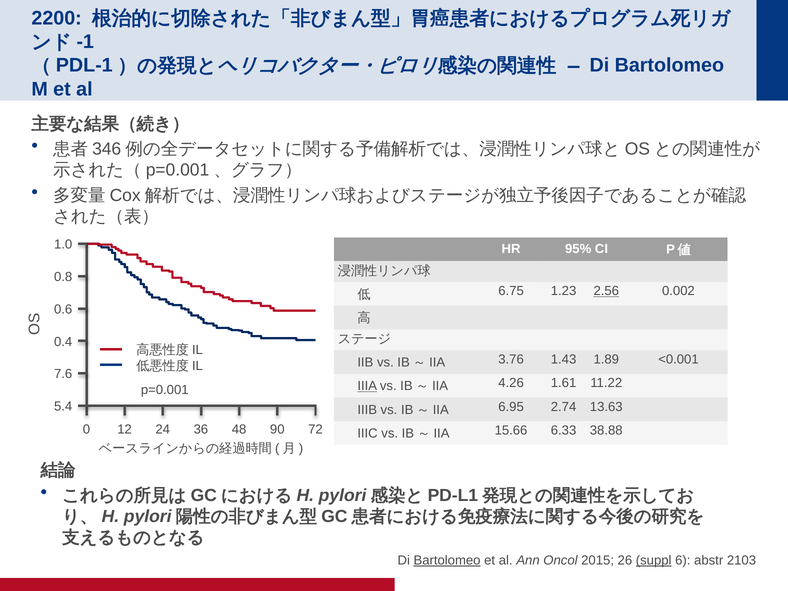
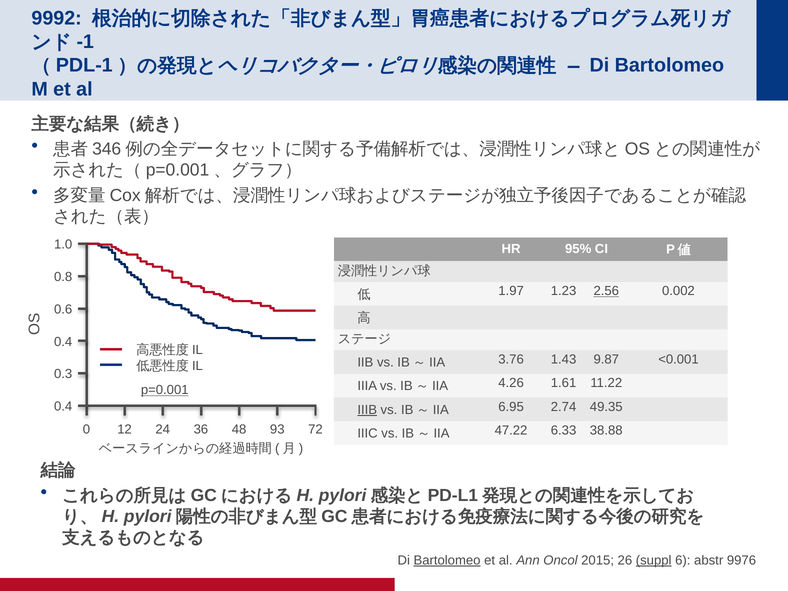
2200: 2200 -> 9992 (57, 18)
6.75: 6.75 -> 1.97 (511, 291)
1.89: 1.89 -> 9.87 (606, 359)
7.6: 7.6 -> 0.3 (63, 374)
IIIA underline: present -> none (367, 386)
p=0.001 underline: none -> present (165, 390)
5.4: 5.4 -> 0.4 (63, 406)
IIIB underline: none -> present (367, 410)
13.63: 13.63 -> 49.35 (606, 407)
90: 90 -> 93 (277, 429)
15.66: 15.66 -> 47.22 (511, 430)
2103: 2103 -> 9976 (741, 560)
